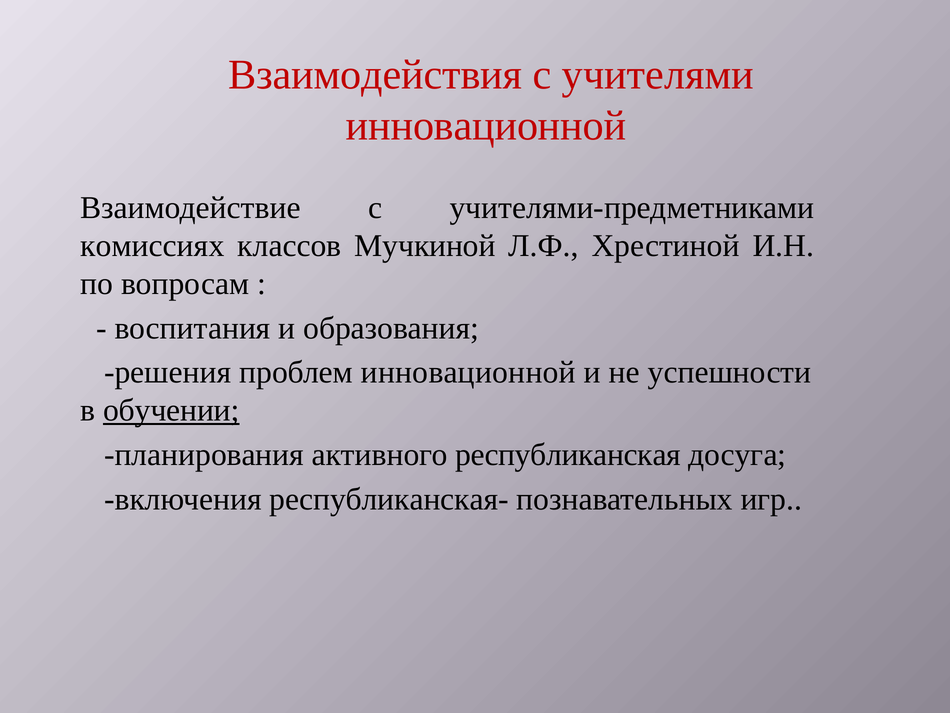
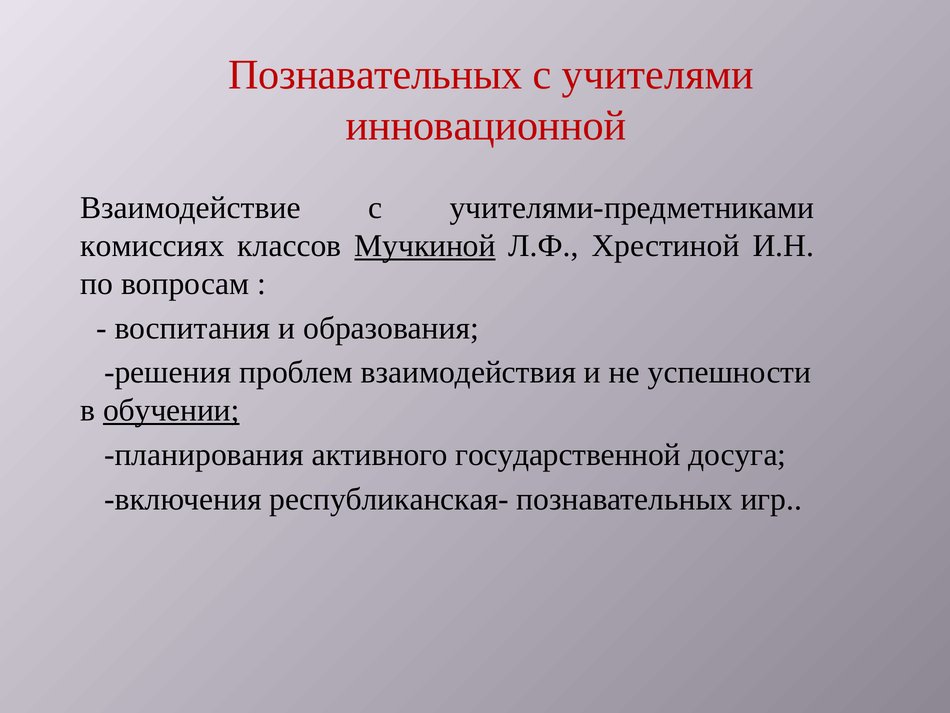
Взаимодействия: Взаимодействия -> Познавательных (375, 75)
Мучкиной underline: none -> present (425, 246)
проблем инновационной: инновационной -> взаимодействия (468, 372)
республиканская: республиканская -> государственной (568, 454)
